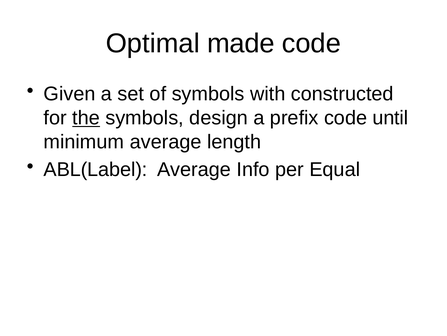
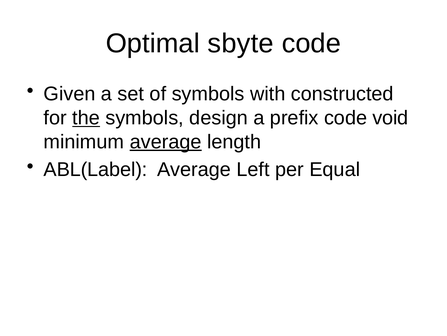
made: made -> sbyte (241, 43)
until: until -> void (390, 118)
average underline: none -> present (166, 141)
Info: Info -> Left (253, 169)
